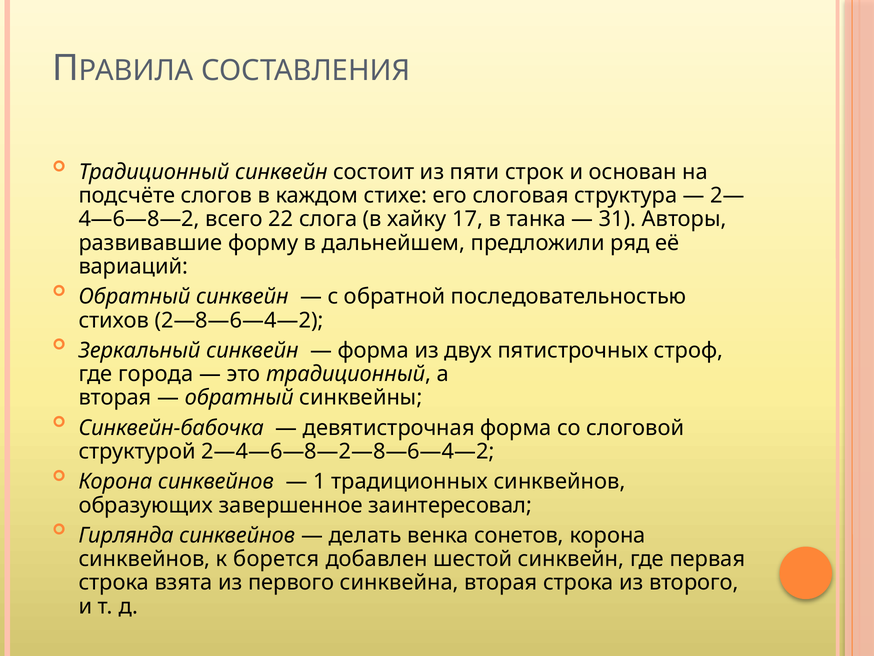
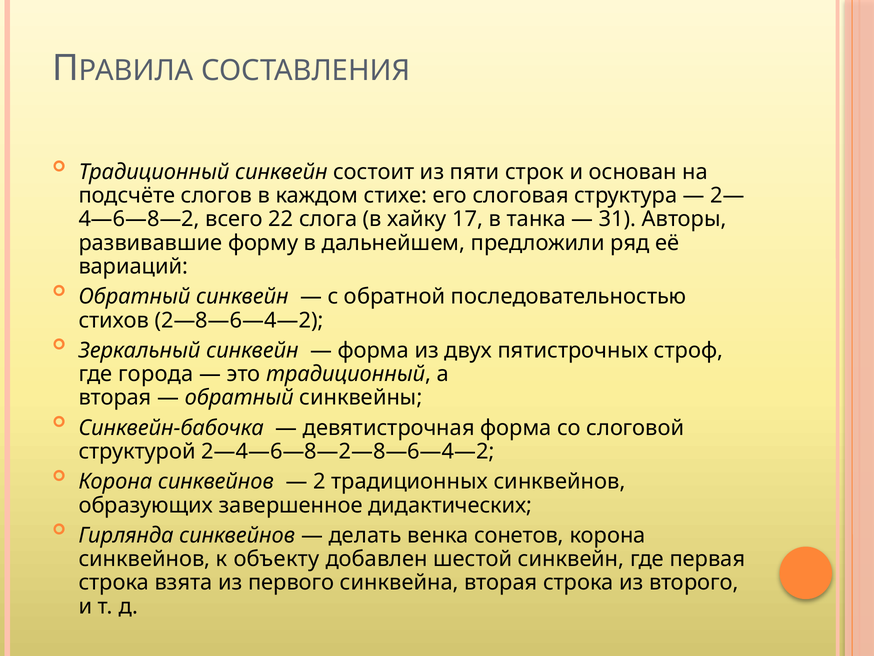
1: 1 -> 2 (319, 481)
заинтересовал: заинтересовал -> дидактических (450, 505)
борется: борется -> объекту (276, 559)
